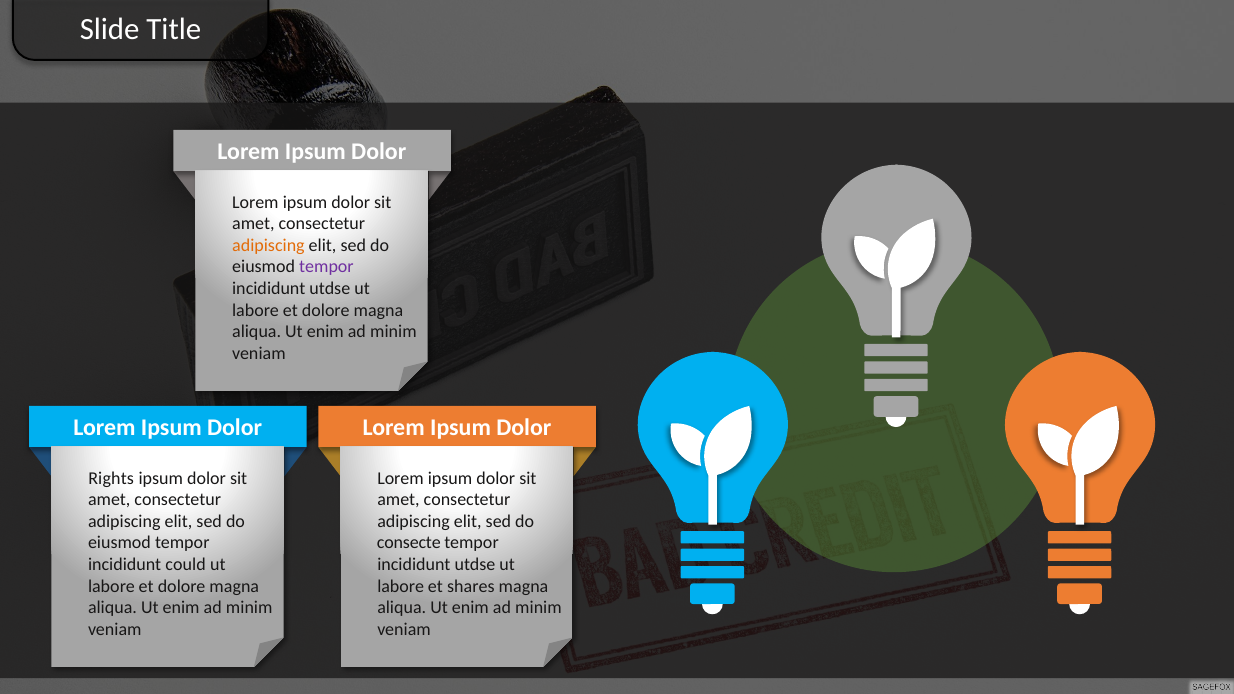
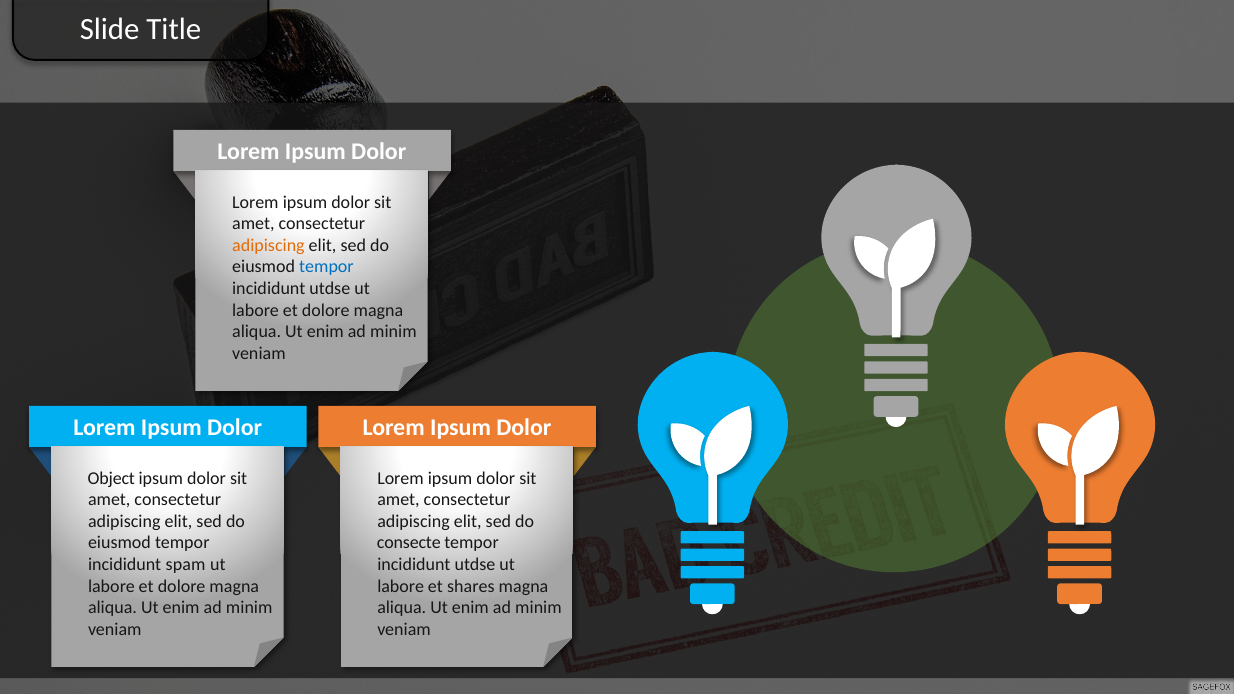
tempor colour: purple -> blue (326, 267)
Rights: Rights -> Object (111, 478)
could: could -> spam (186, 565)
